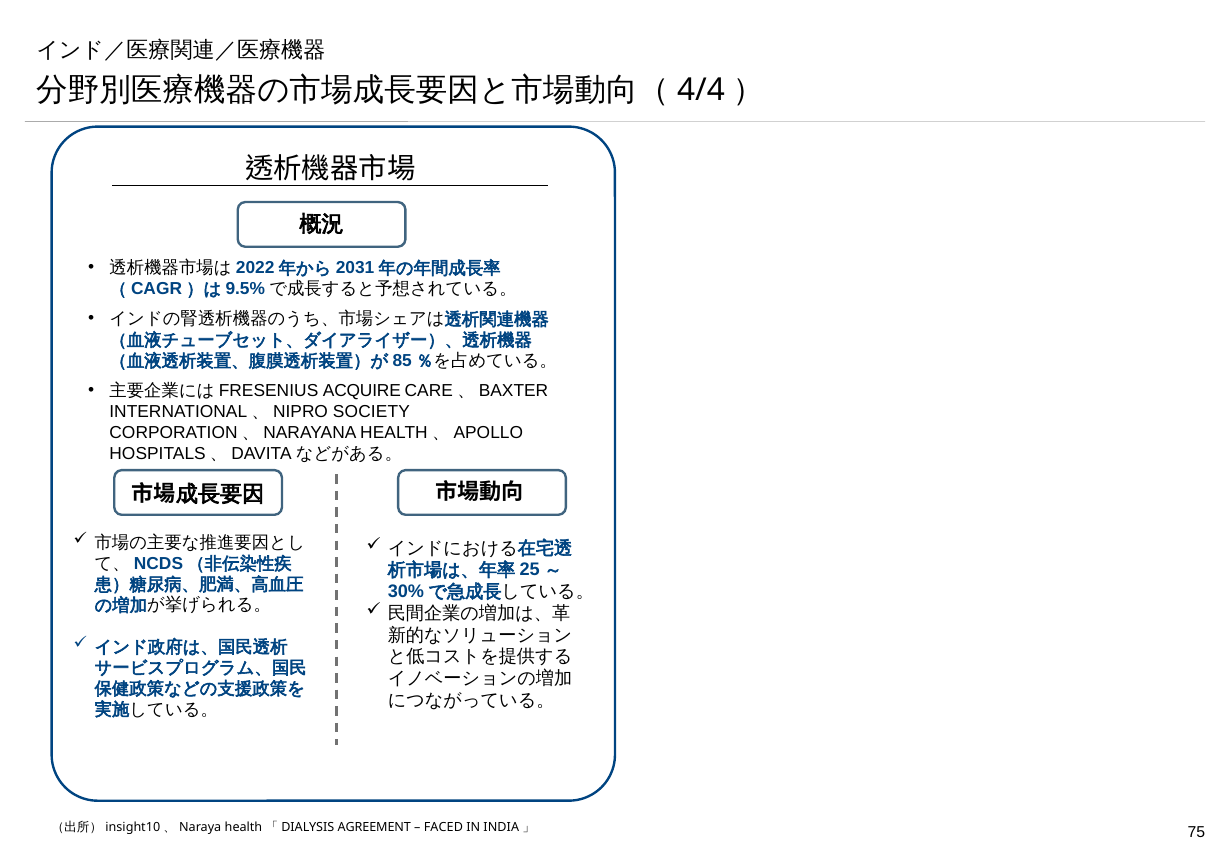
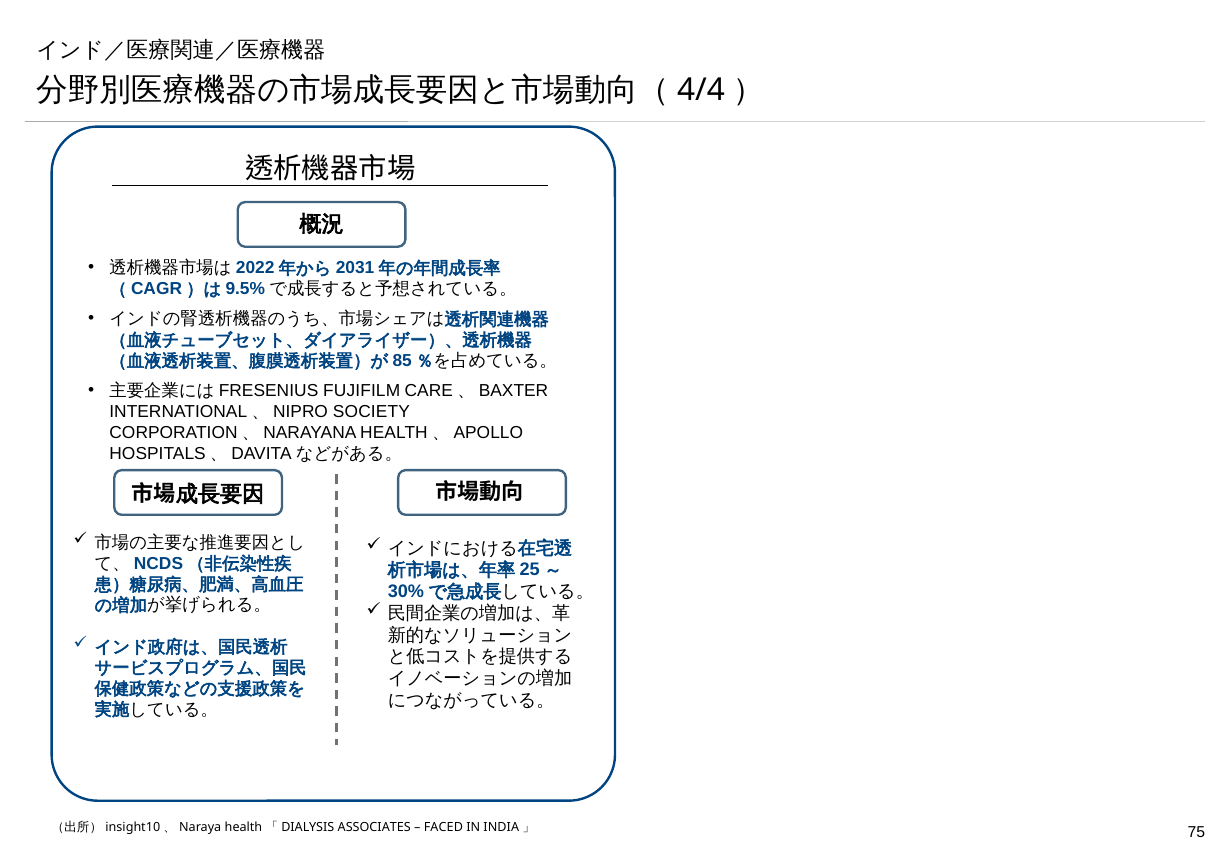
ACQUIRE: ACQUIRE -> FUJIFILM (362, 391)
AGREEMENT: AGREEMENT -> ASSOCIATES (374, 828)
